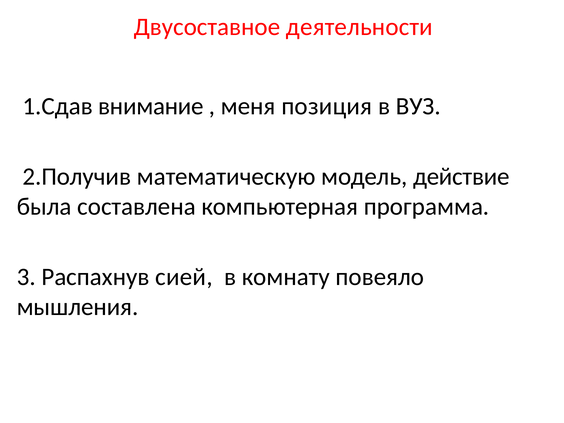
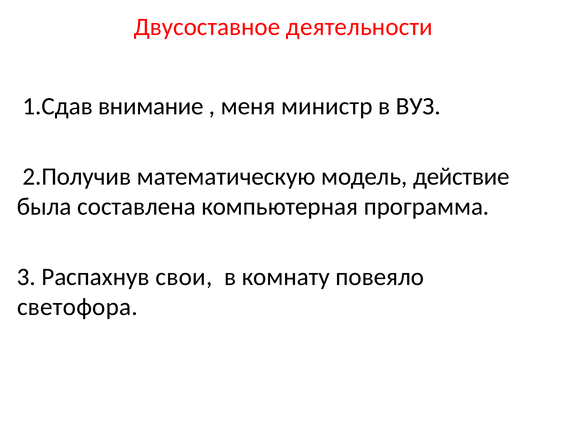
позиция: позиция -> министр (327, 106)
сией: сией -> свои (184, 277)
мышления: мышления -> светофора (77, 307)
